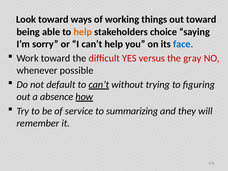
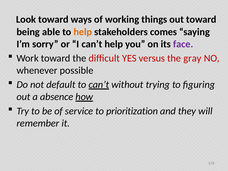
choice: choice -> comes (164, 32)
face colour: blue -> purple (183, 44)
summarizing: summarizing -> prioritization (132, 111)
